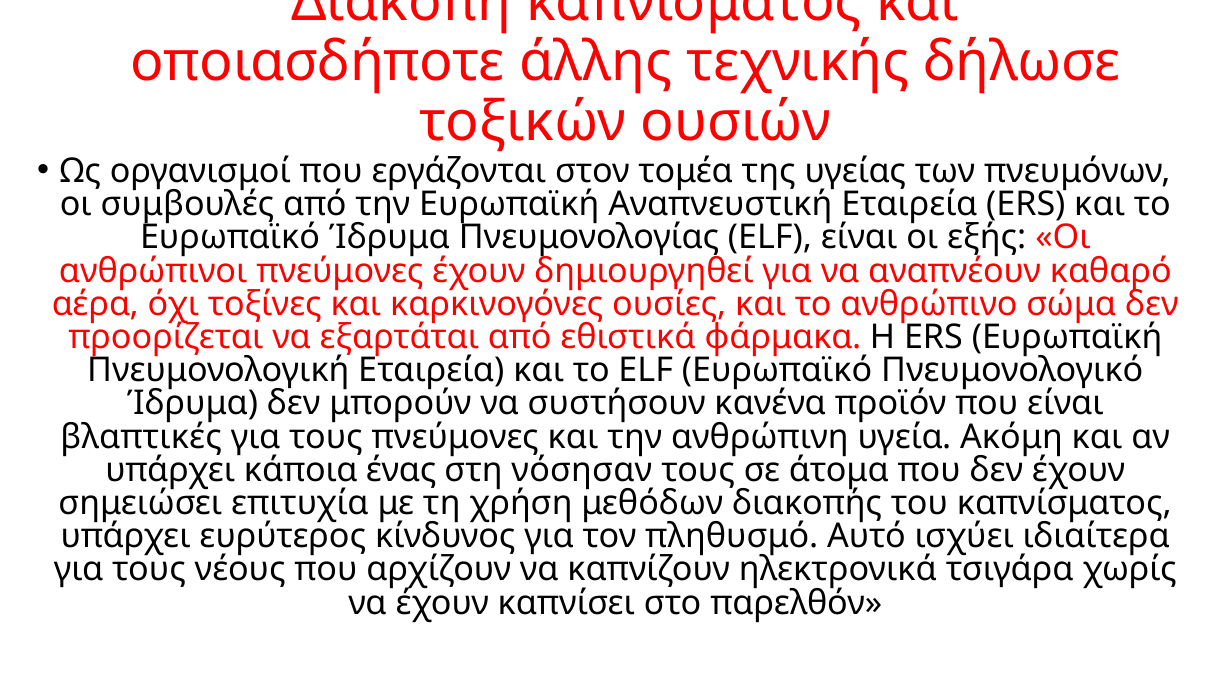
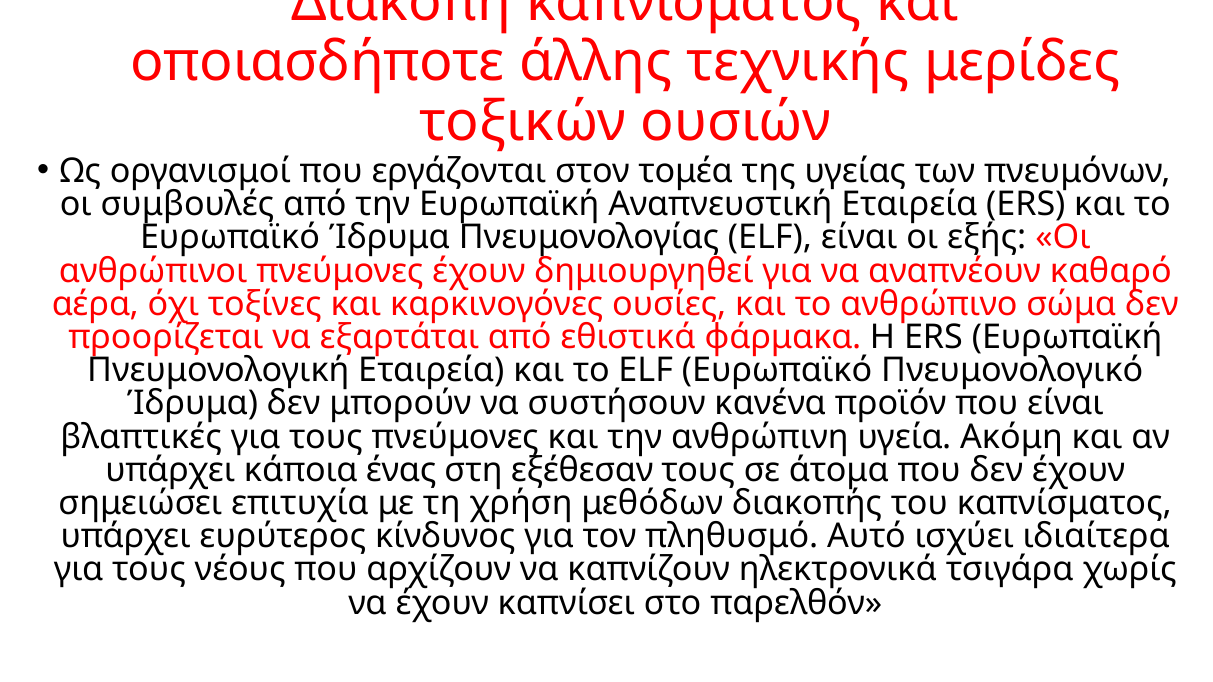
δήλωσε: δήλωσε -> μερίδες (1022, 62)
νόσησαν: νόσησαν -> εξέθεσαν (582, 470)
